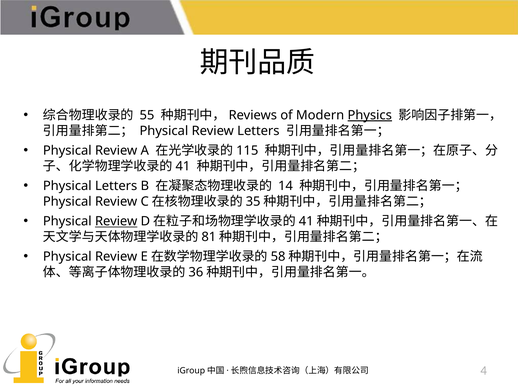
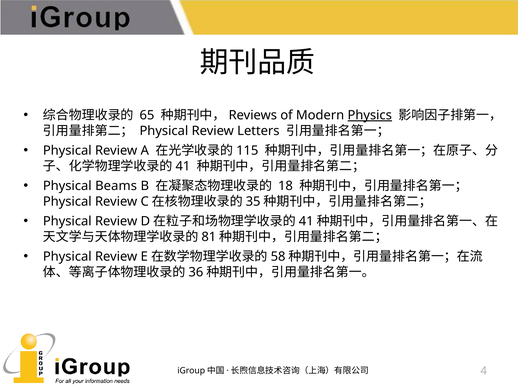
55: 55 -> 65 (147, 115)
Physical Letters: Letters -> Beams (116, 186)
14: 14 -> 18 (286, 186)
Review underline: present -> none (116, 222)
